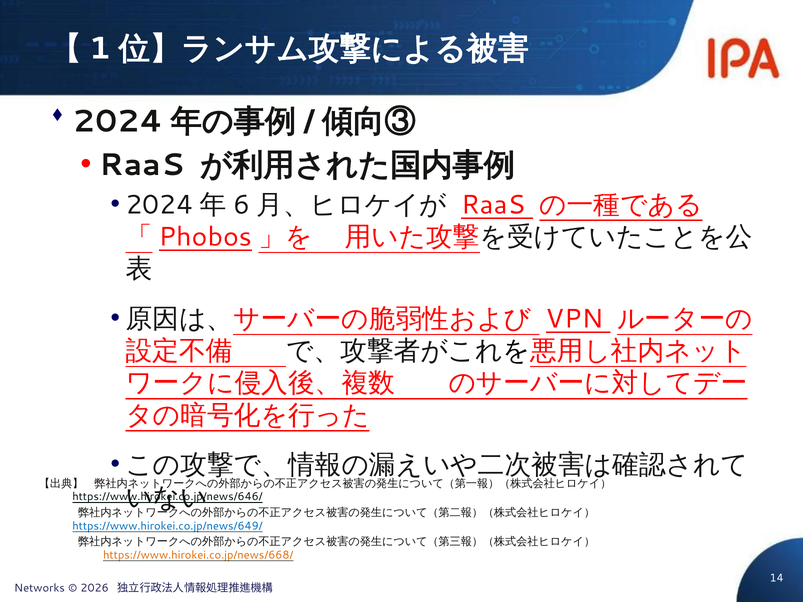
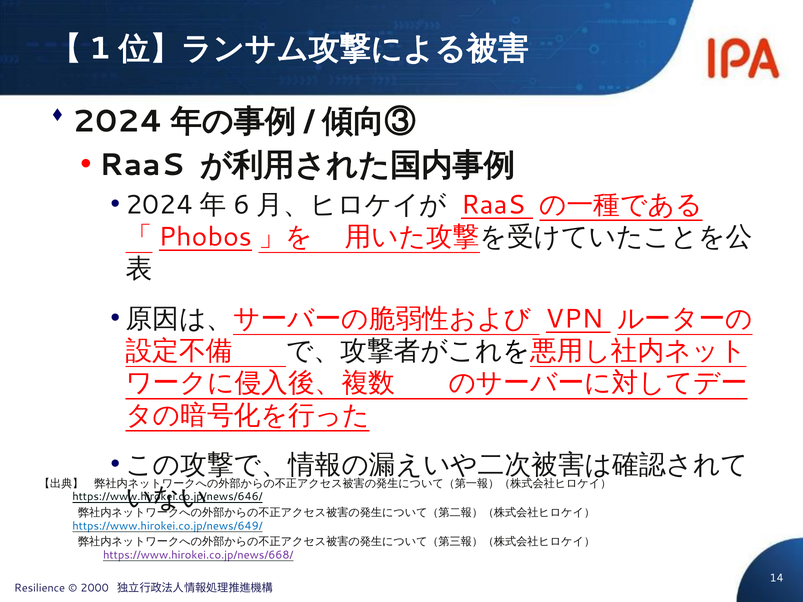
https://www.hirokei.co.jp/news/668/ colour: orange -> purple (198, 555)
Networks: Networks -> Resilience (40, 589)
2026: 2026 -> 2000 (95, 589)
